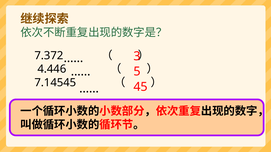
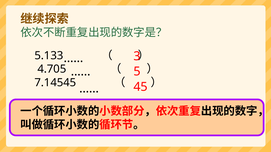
7.372: 7.372 -> 5.133 (49, 56)
4.446: 4.446 -> 4.705 (52, 69)
